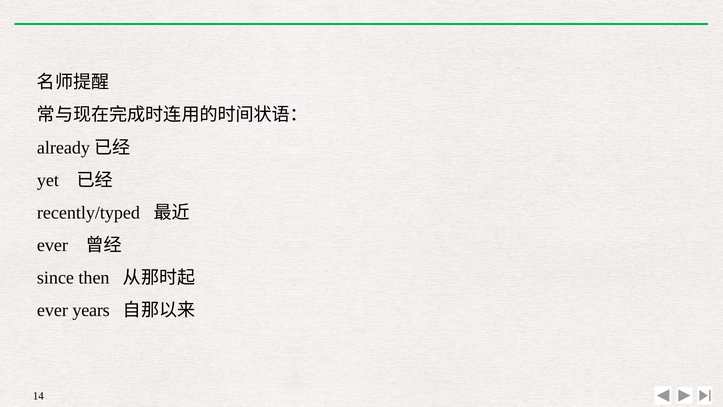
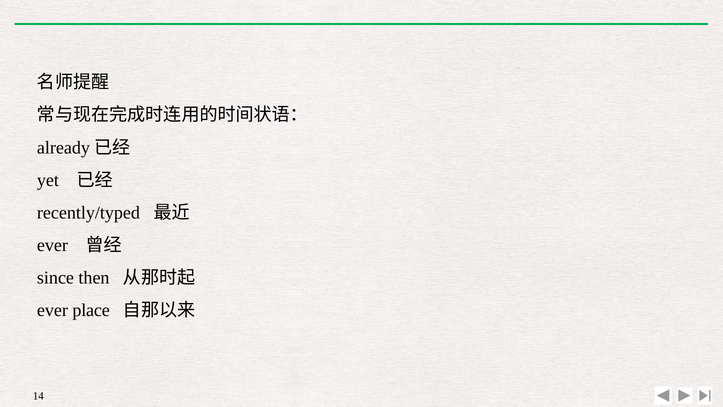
years: years -> place (91, 310)
